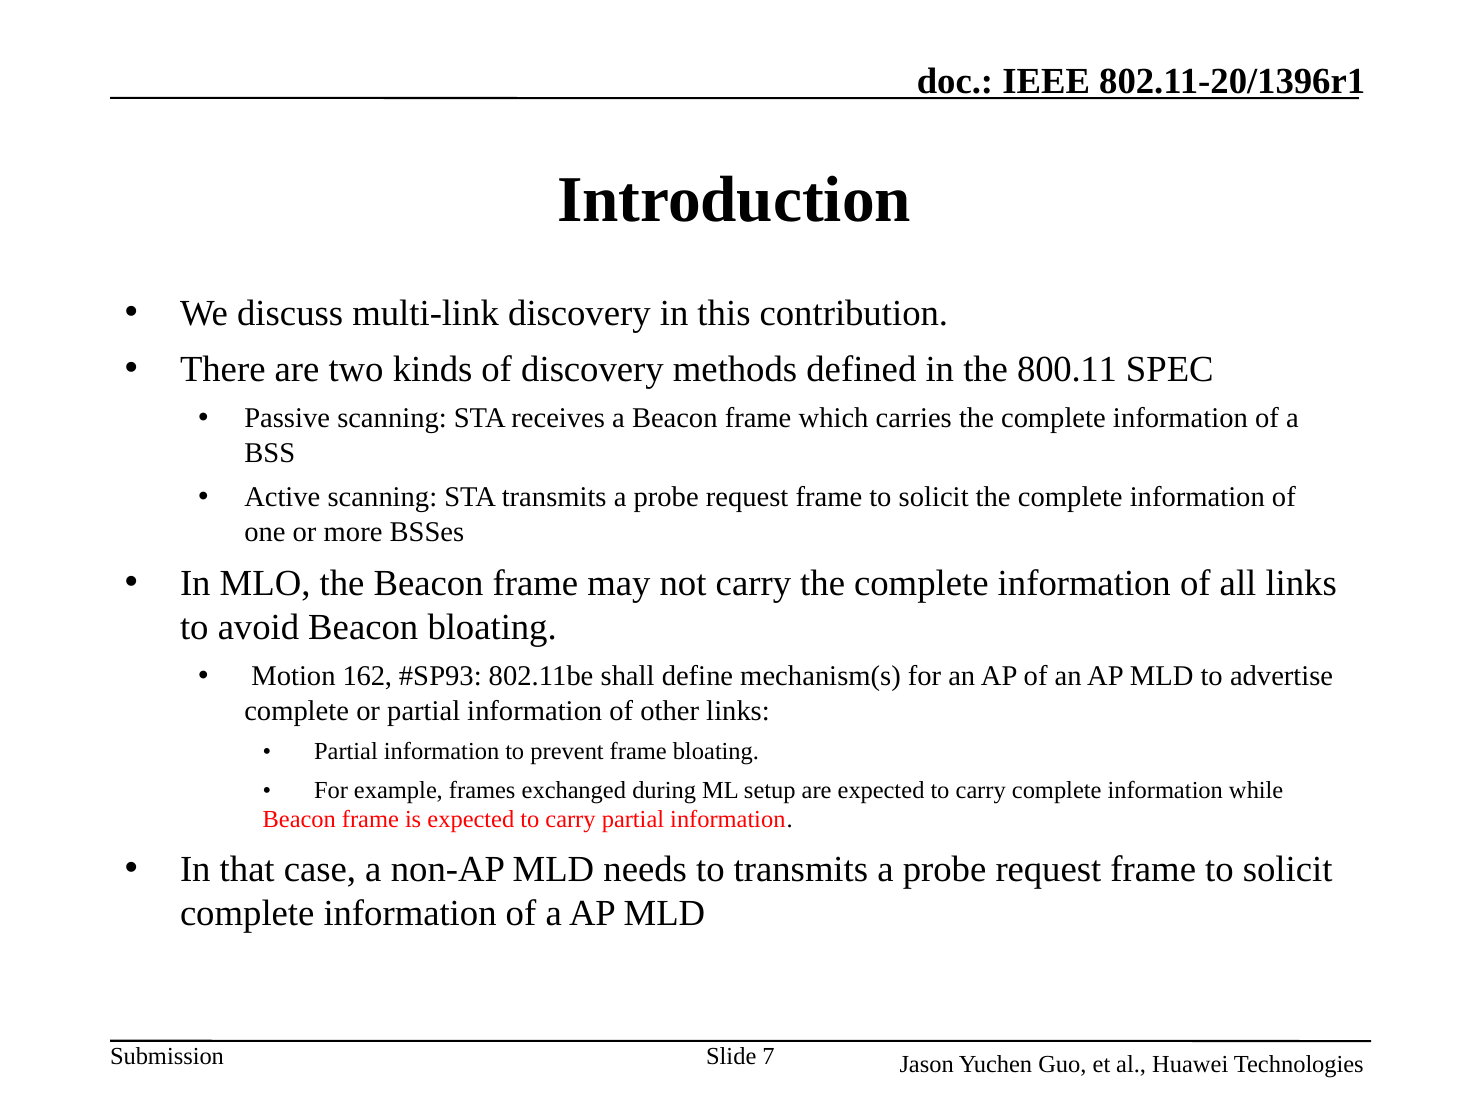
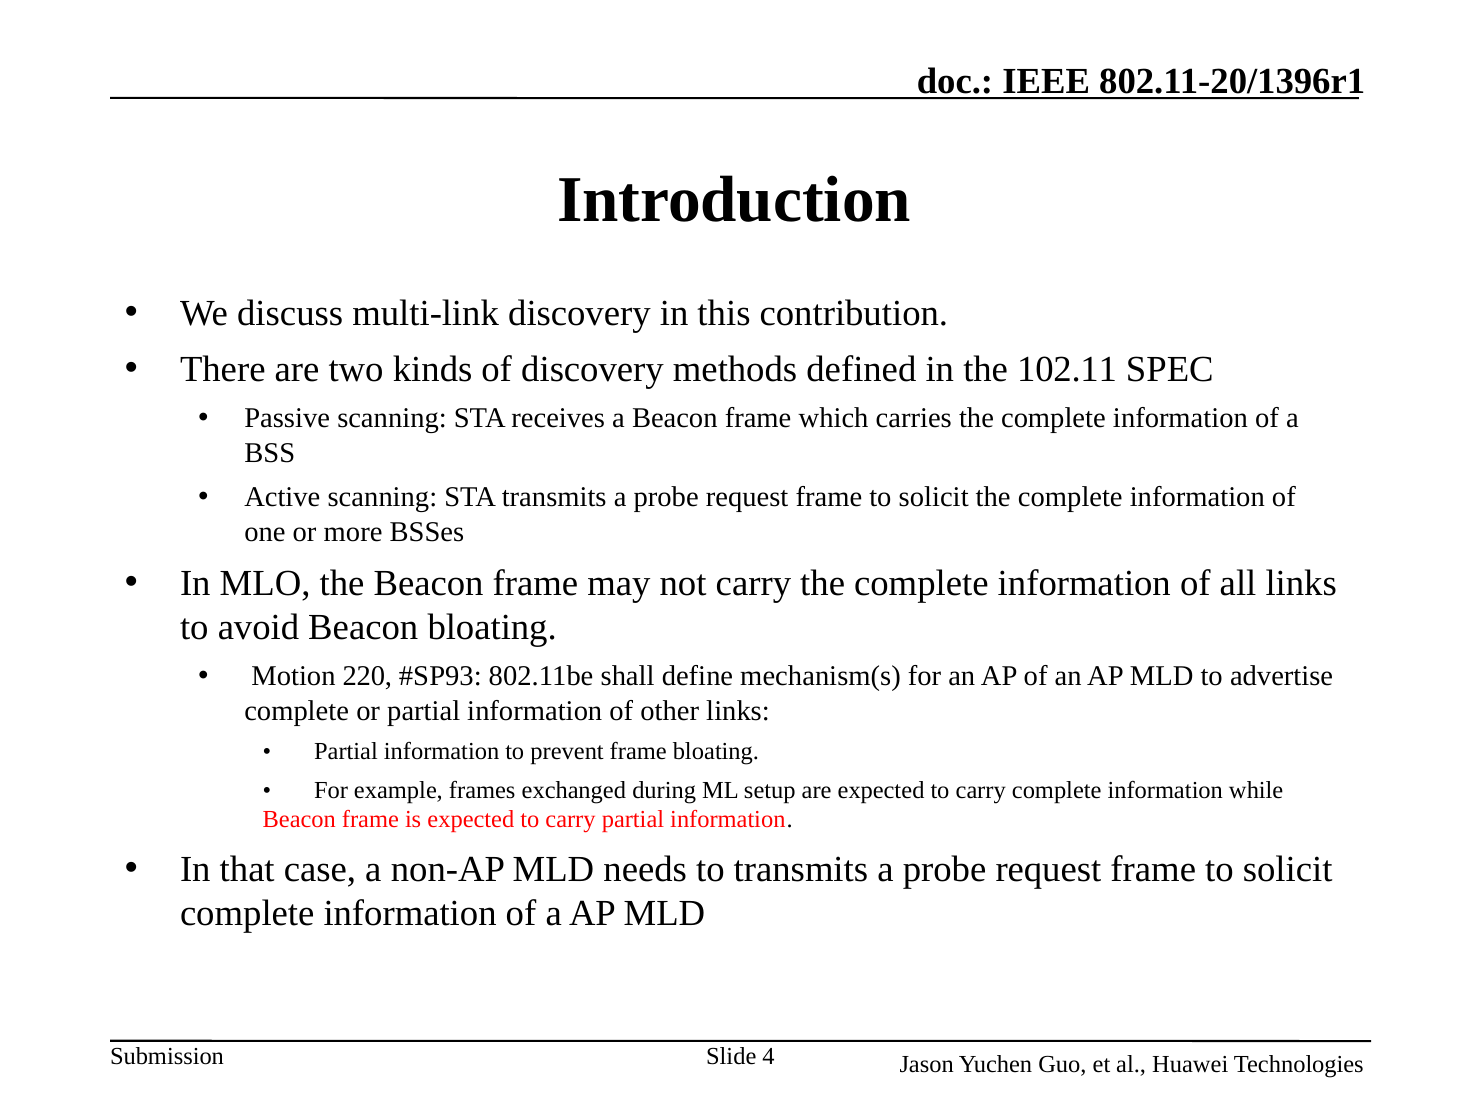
800.11: 800.11 -> 102.11 (1067, 370)
162: 162 -> 220 (367, 676)
7: 7 -> 4 (769, 1057)
